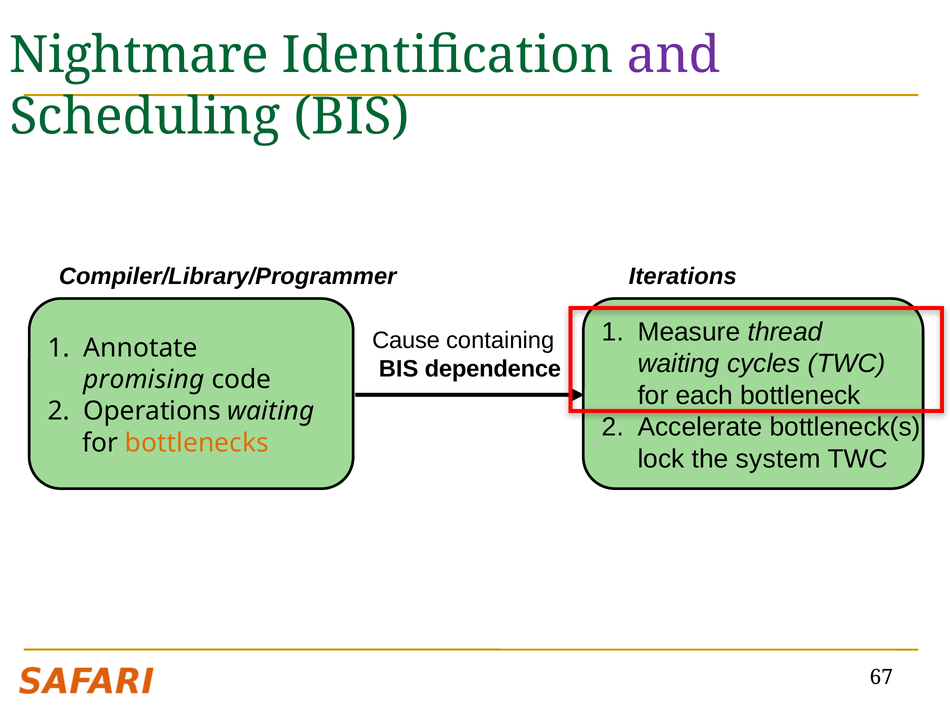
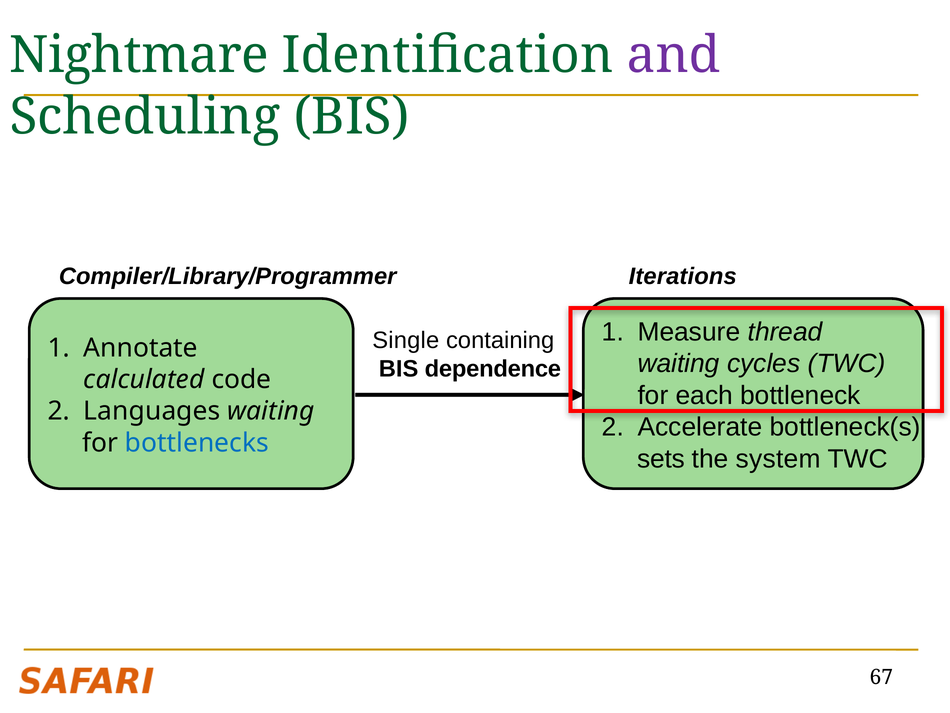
Cause: Cause -> Single (406, 340)
promising: promising -> calculated (144, 379)
Operations: Operations -> Languages (152, 411)
bottlenecks colour: orange -> blue (197, 443)
lock: lock -> sets (661, 459)
